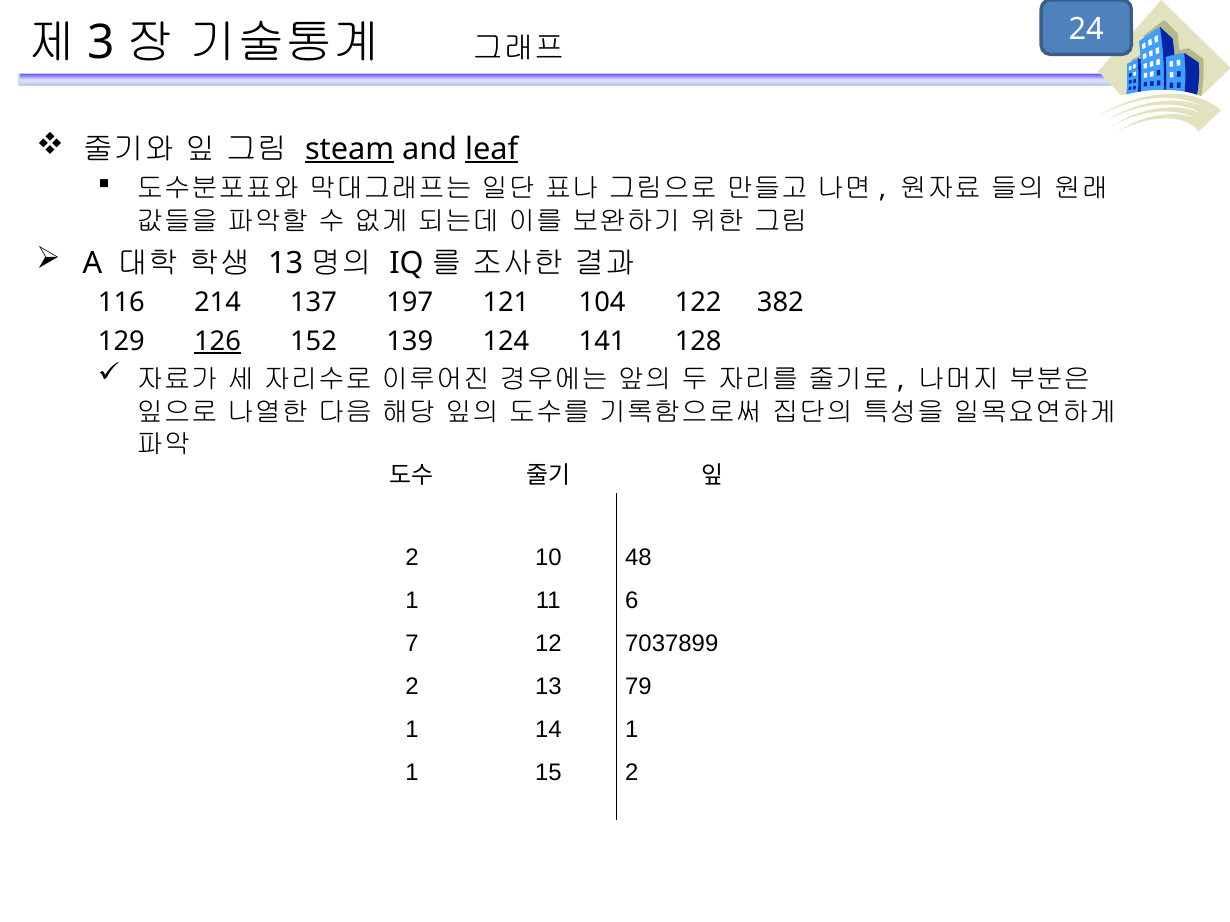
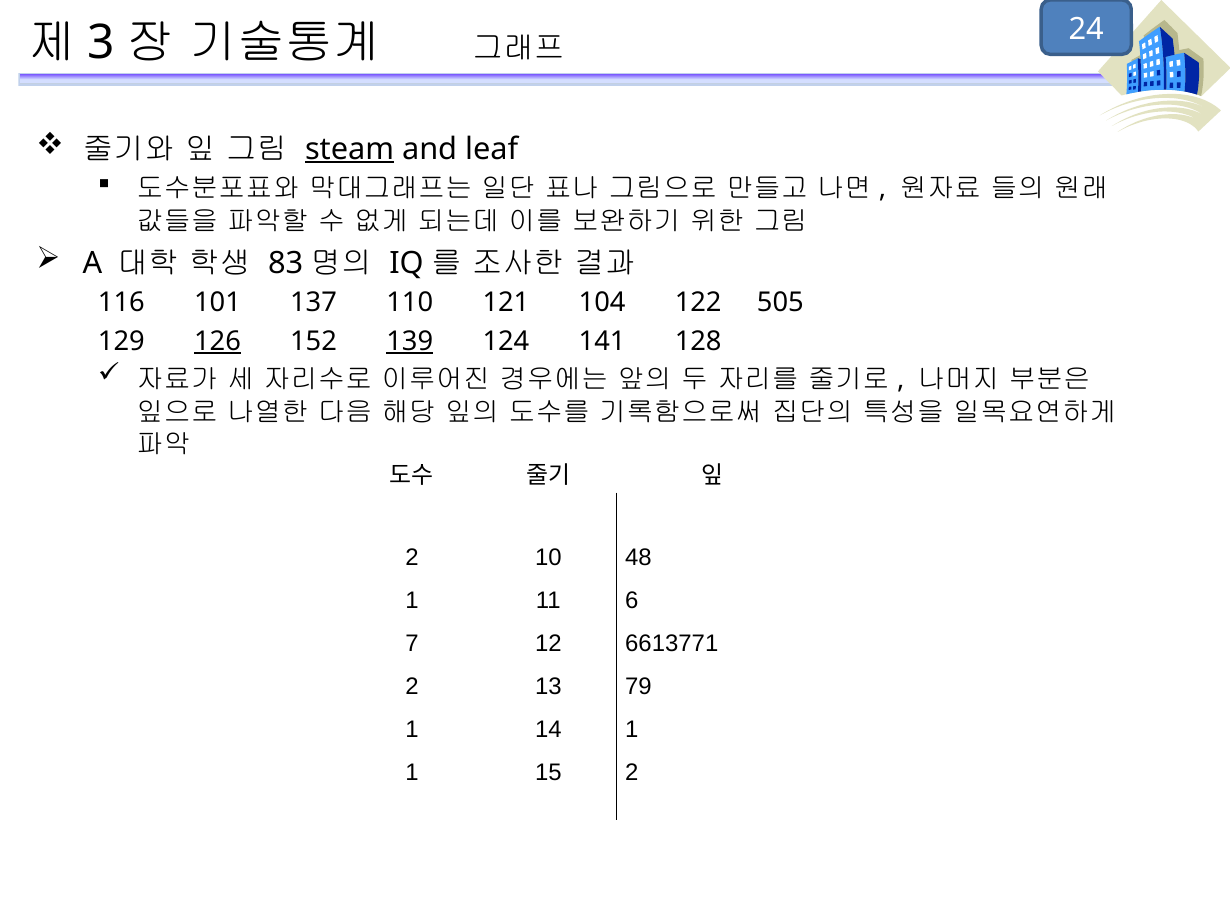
leaf underline: present -> none (492, 149)
13: 13 -> 83 (286, 263)
214: 214 -> 101 (217, 303)
197: 197 -> 110 (410, 303)
382: 382 -> 505 (780, 303)
139 underline: none -> present (410, 341)
7037899: 7037899 -> 6613771 (672, 644)
